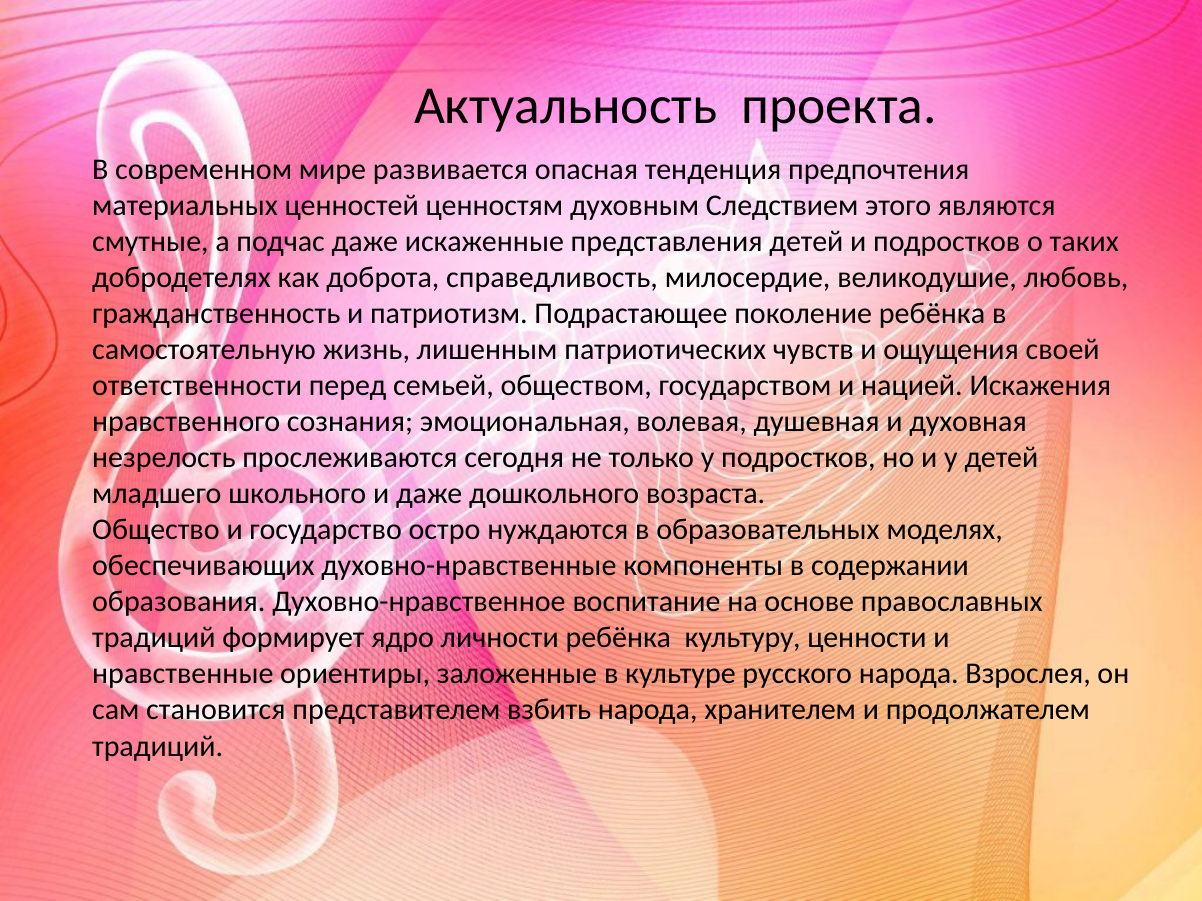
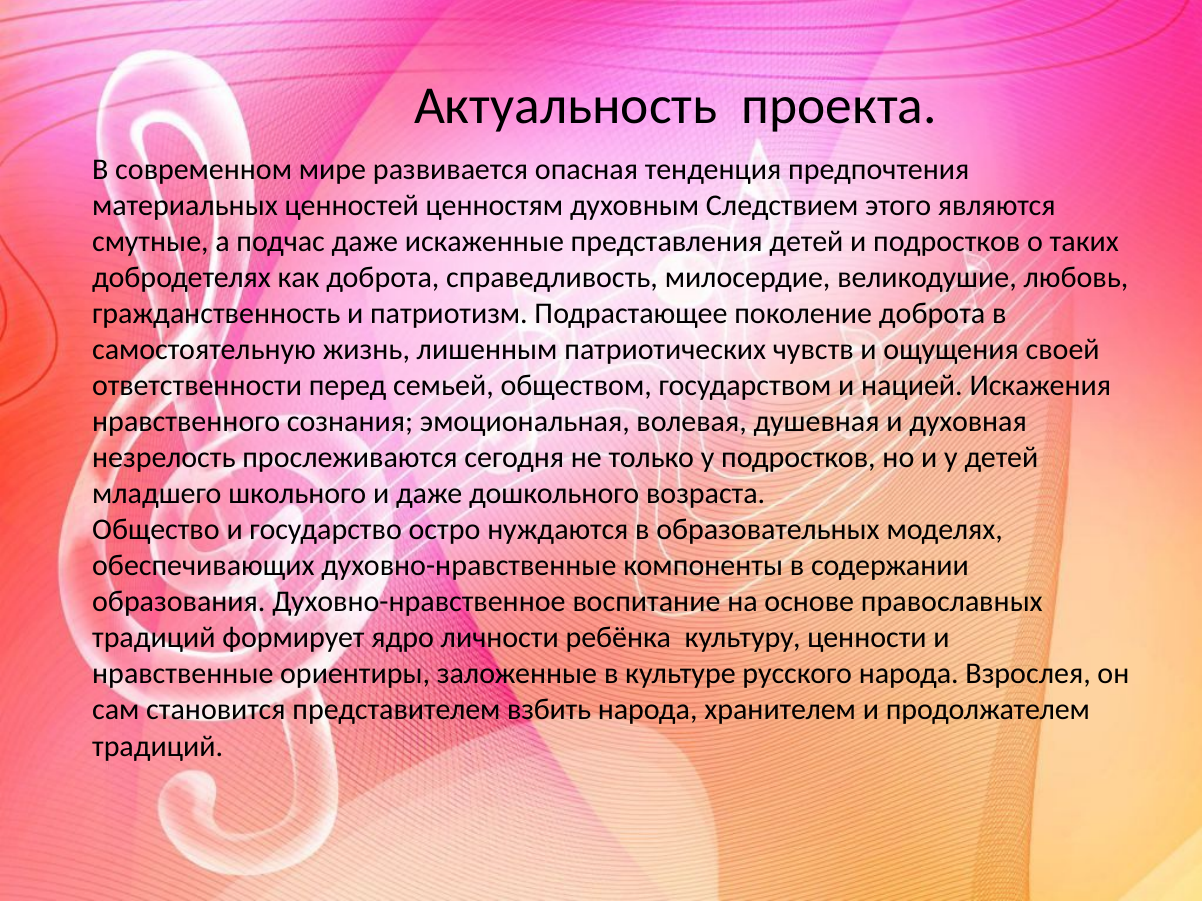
поколение ребёнка: ребёнка -> доброта (932, 314)
